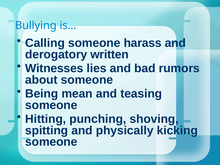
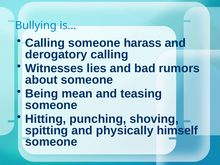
derogatory written: written -> calling (109, 54)
kicking: kicking -> himself (177, 130)
